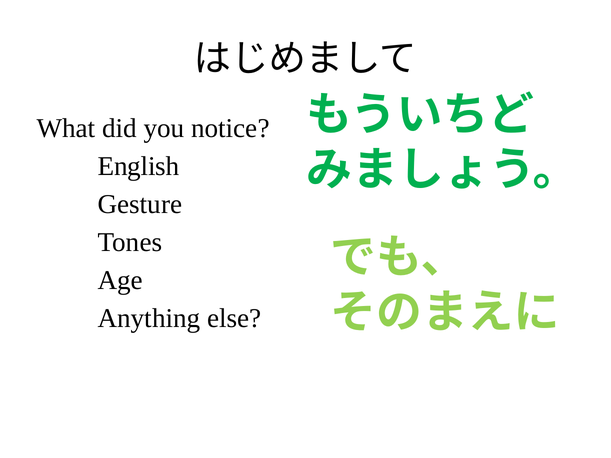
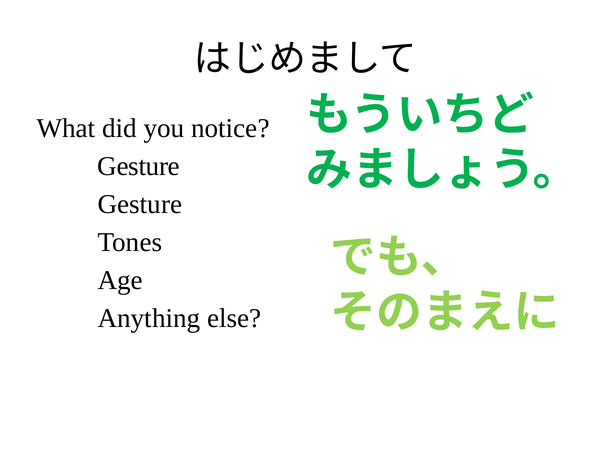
English: English -> Gesture (139, 166)
